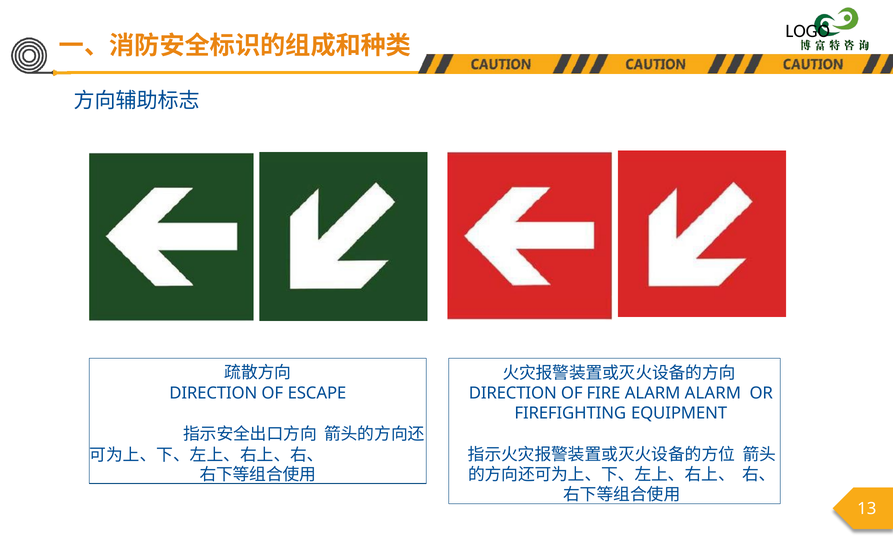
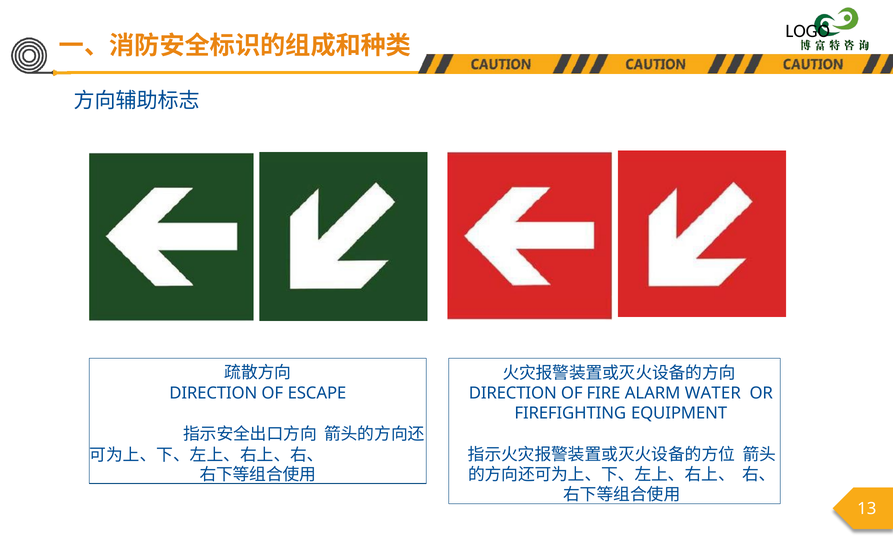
ALARM ALARM: ALARM -> WATER (713, 393)
